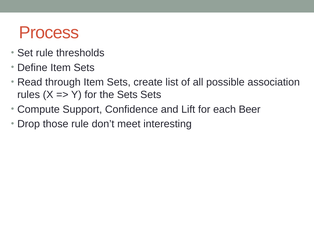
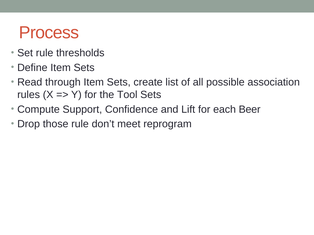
the Sets: Sets -> Tool (127, 95)
interesting: interesting -> reprogram (168, 124)
